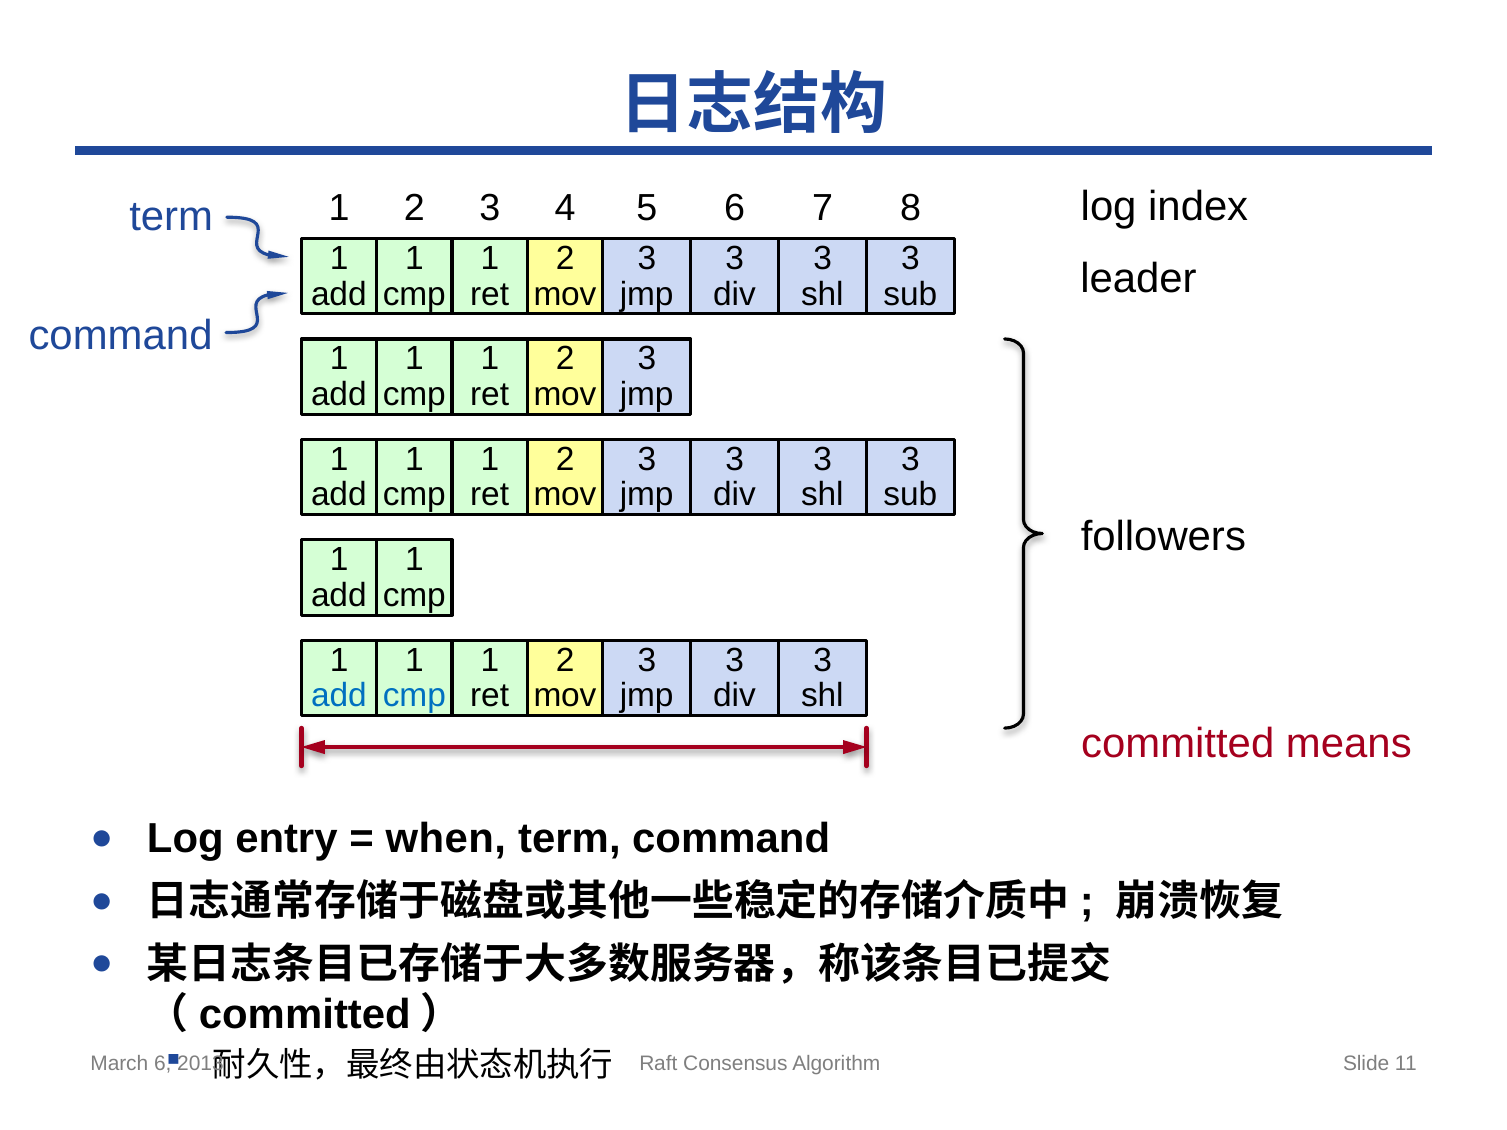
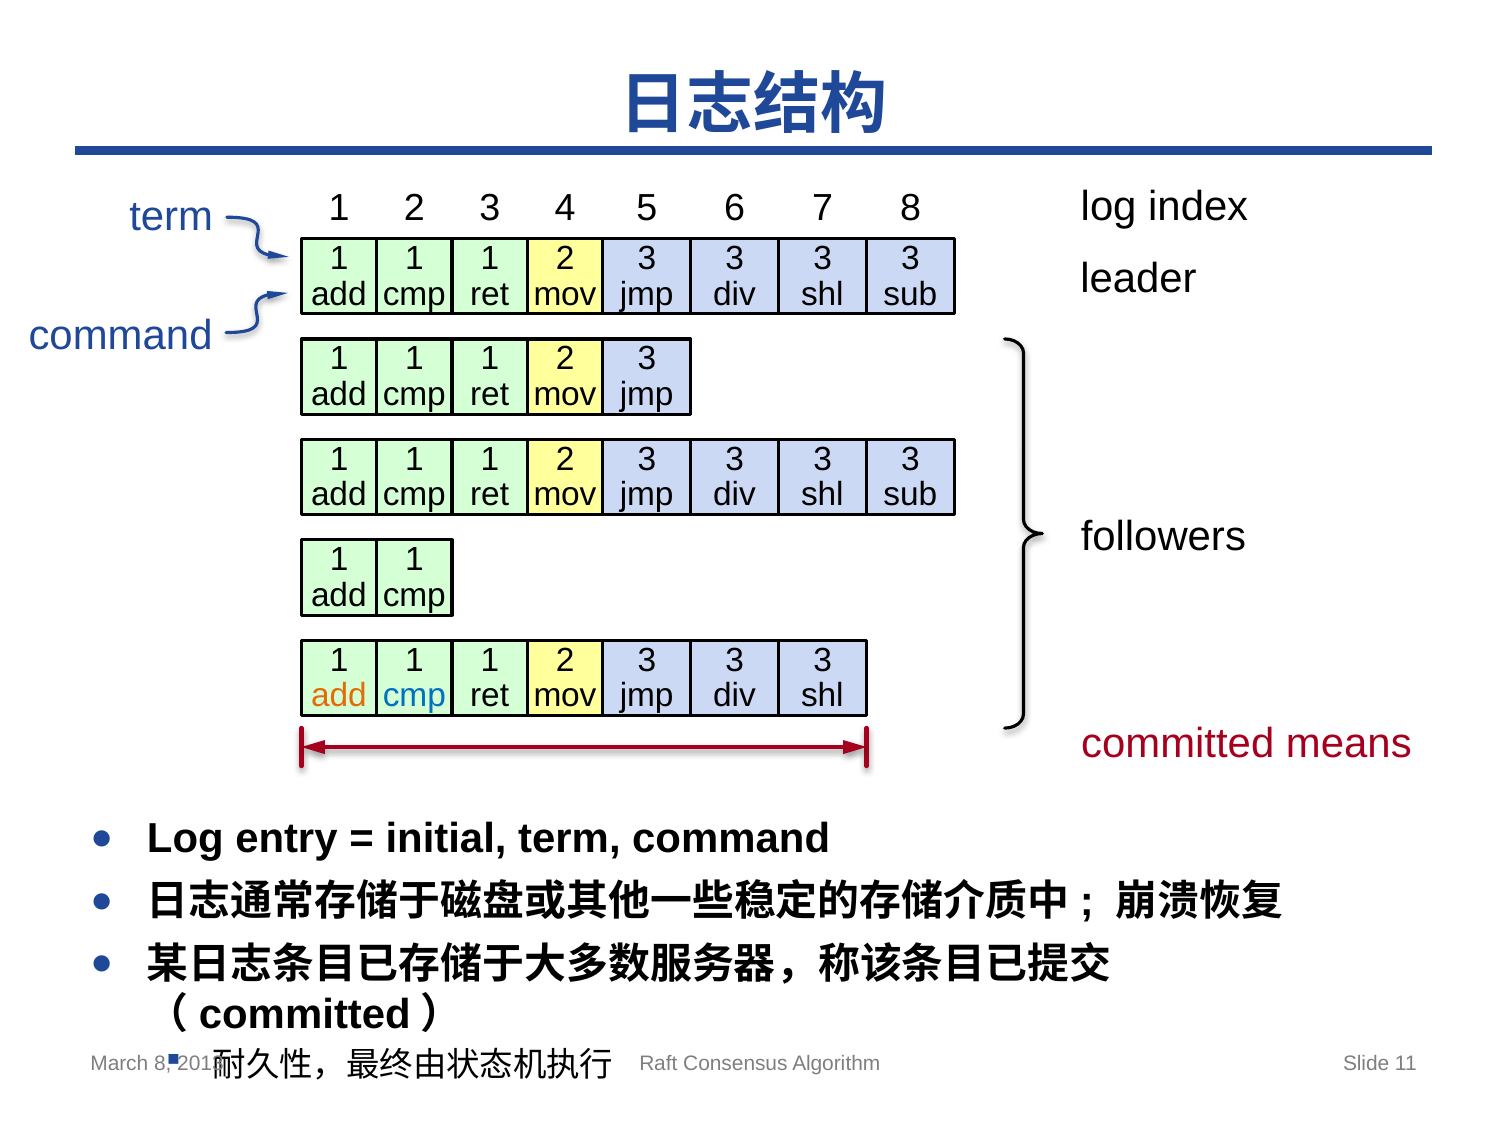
add colour: blue -> orange (339, 696)
when: when -> initial (446, 839)
March 6: 6 -> 8 (163, 1064)
